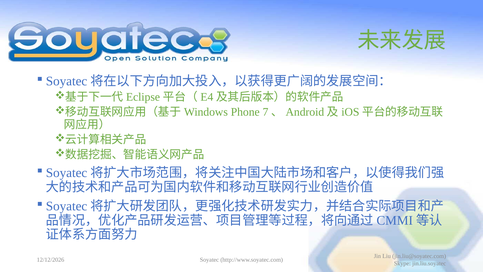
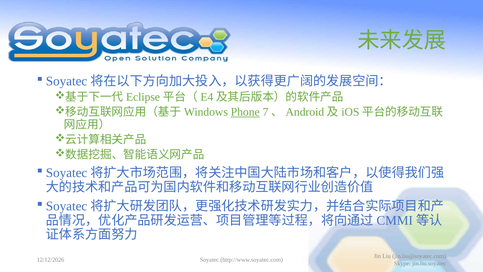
Phone underline: none -> present (245, 112)
